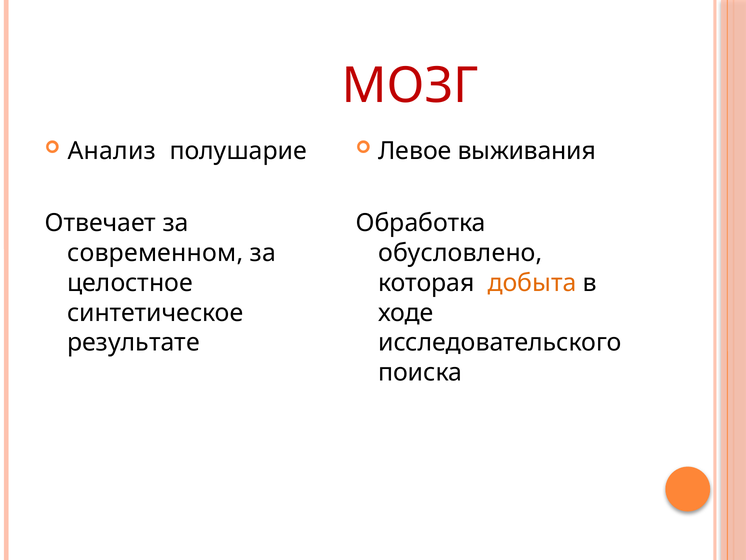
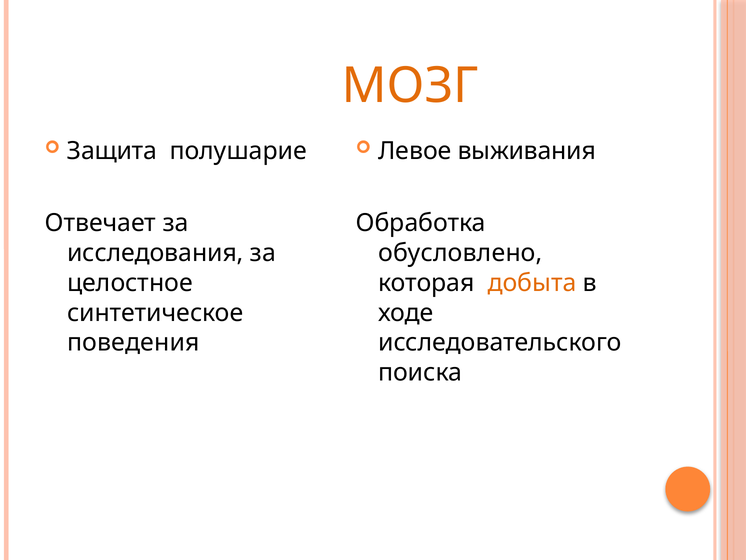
МОЗГ colour: red -> orange (410, 86)
Анализ: Анализ -> Защита (112, 151)
современном: современном -> исследования (155, 253)
результате: результате -> поведения (133, 342)
